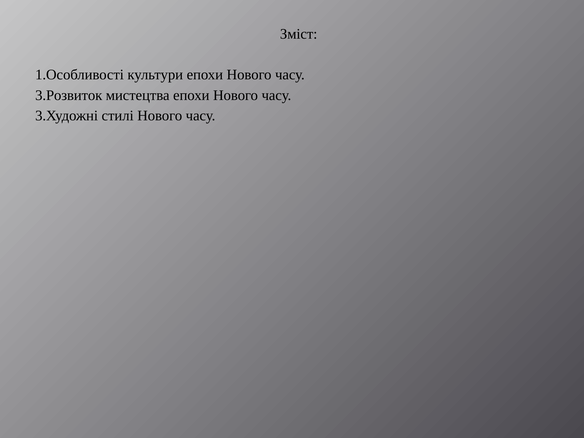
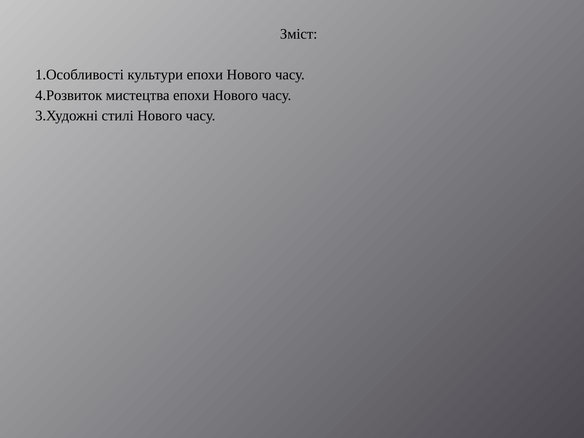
3.Розвиток: 3.Розвиток -> 4.Розвиток (69, 95)
